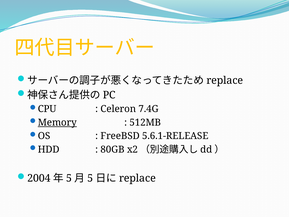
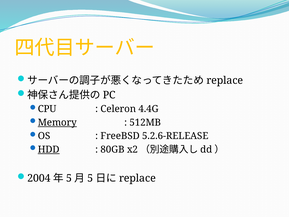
7.4G: 7.4G -> 4.4G (149, 109)
5.6.1-RELEASE: 5.6.1-RELEASE -> 5.2.6-RELEASE (175, 136)
HDD underline: none -> present (49, 149)
